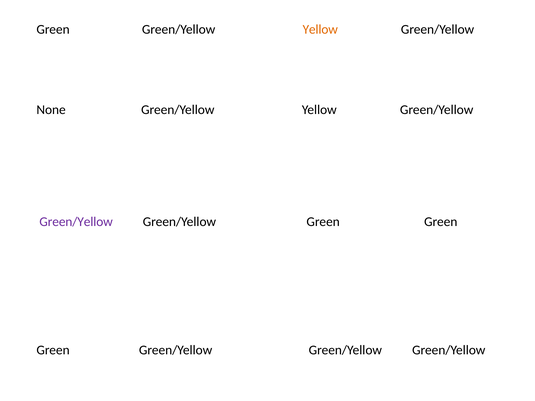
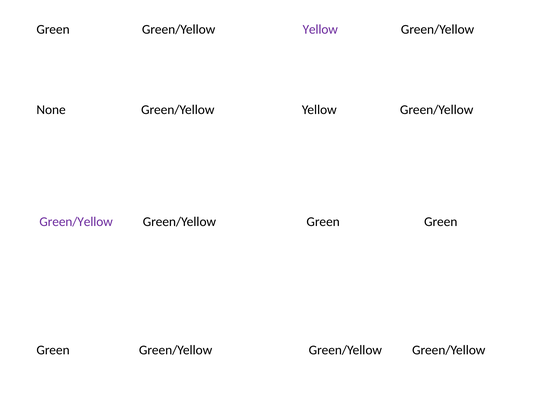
Yellow colour: orange -> purple (320, 29)
